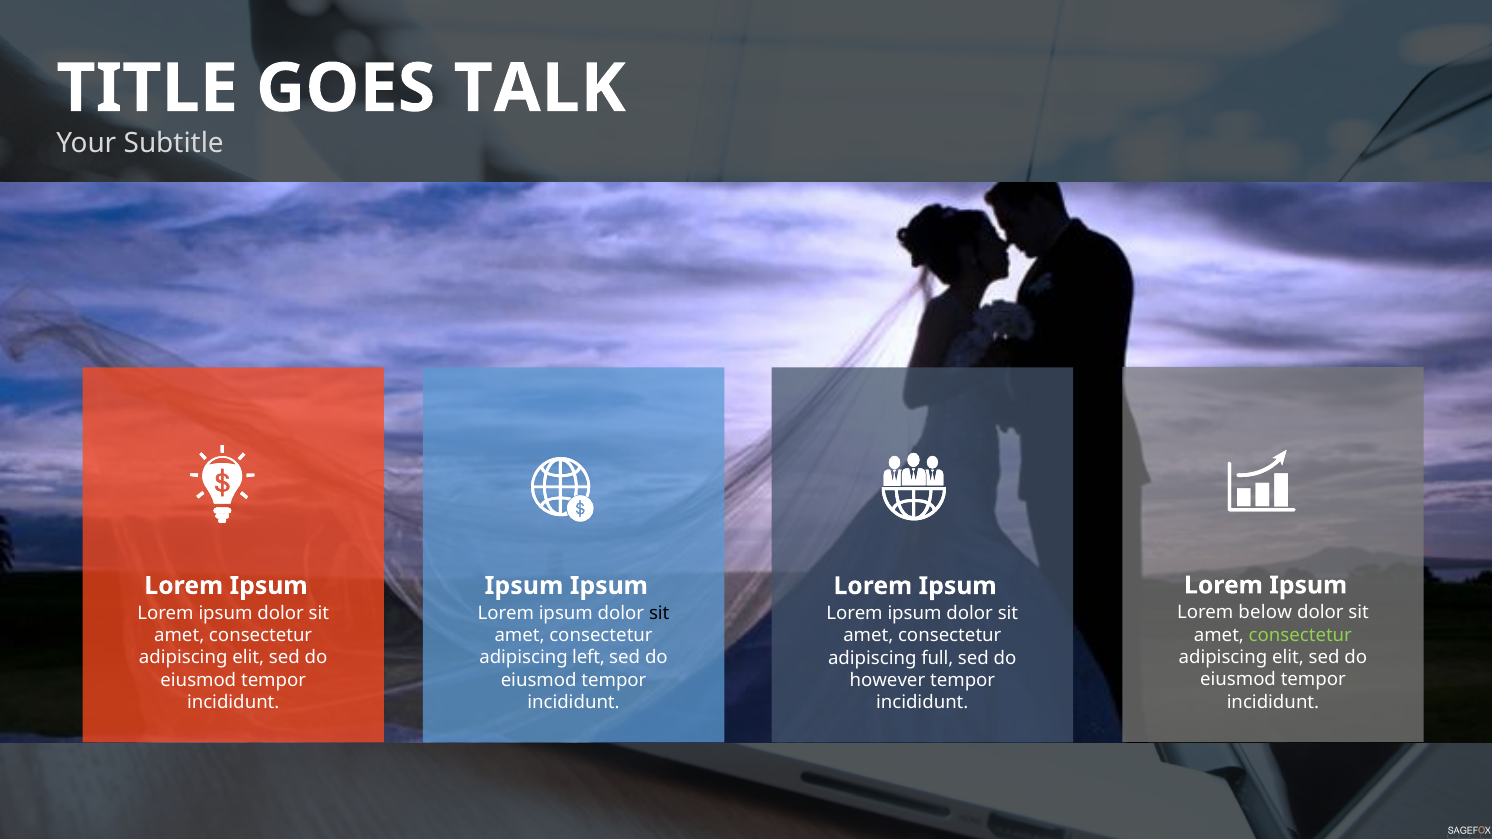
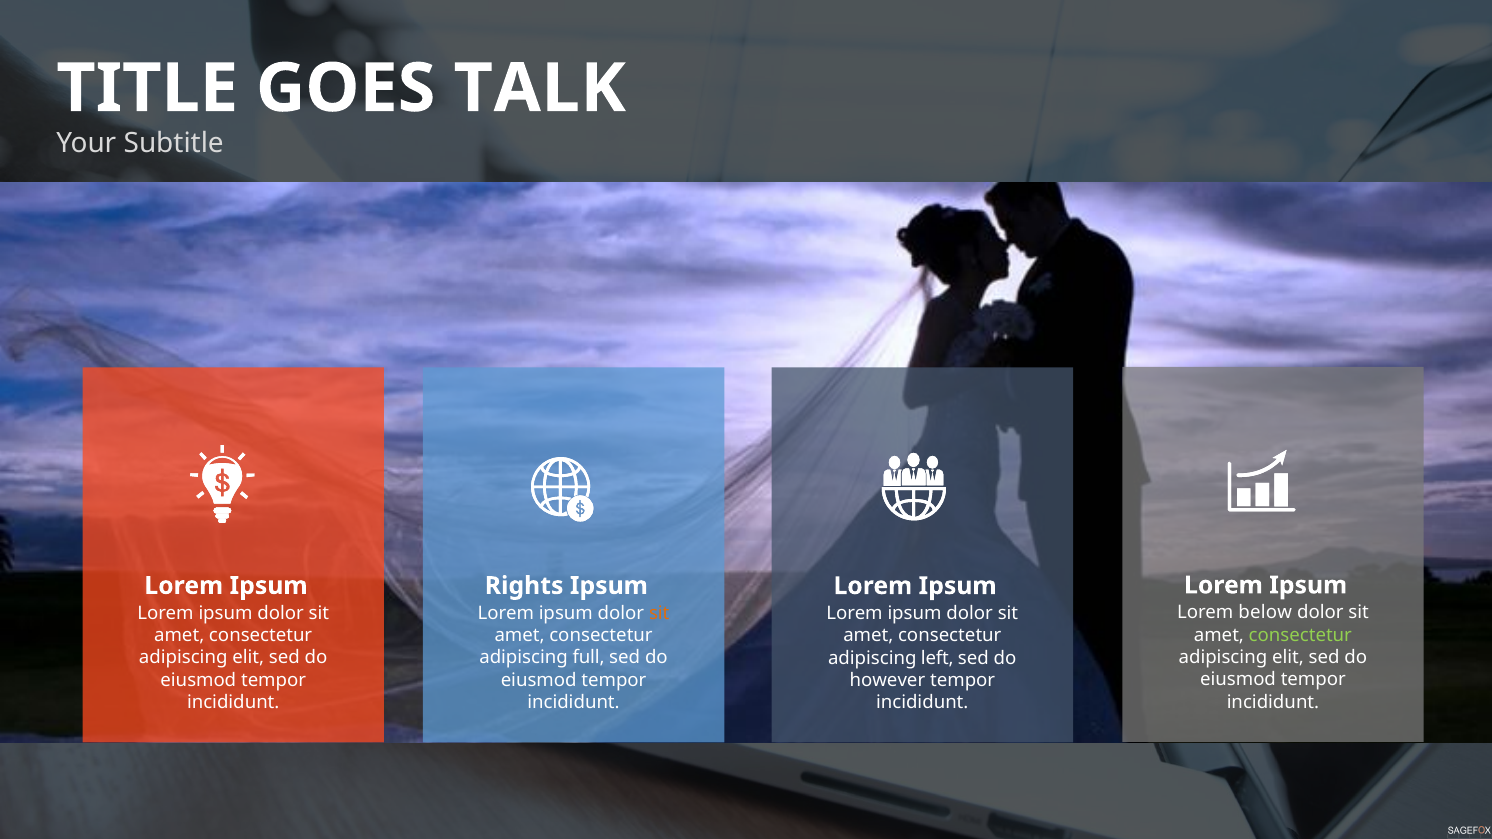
Ipsum: Ipsum -> Rights (524, 586)
sit colour: black -> orange (659, 613)
left: left -> full (589, 658)
full: full -> left (937, 658)
